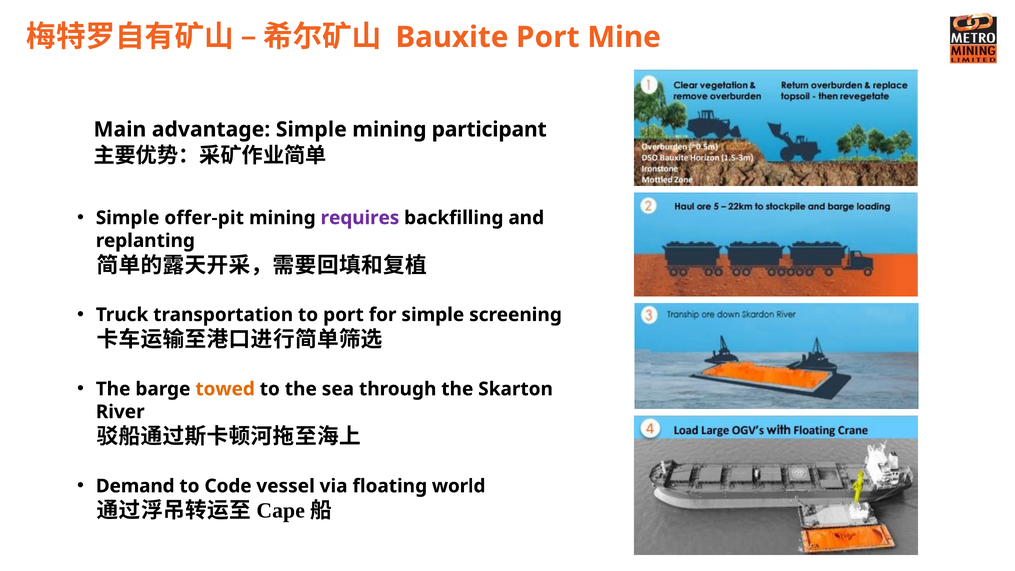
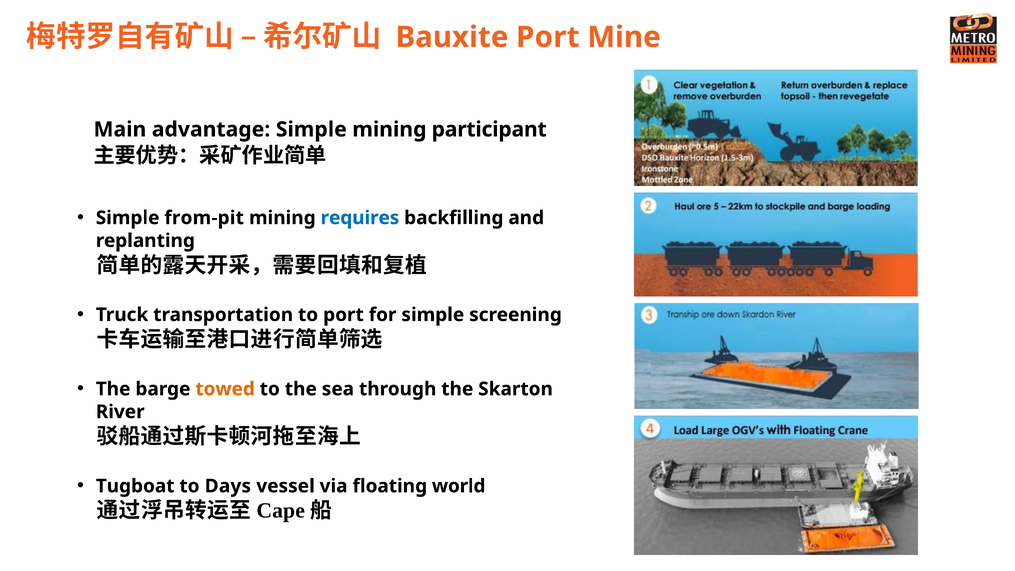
offer-pit: offer-pit -> from-pit (204, 218)
requires colour: purple -> blue (360, 218)
Demand: Demand -> Tugboat (135, 486)
Code: Code -> Days (228, 486)
